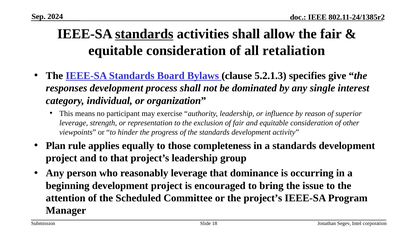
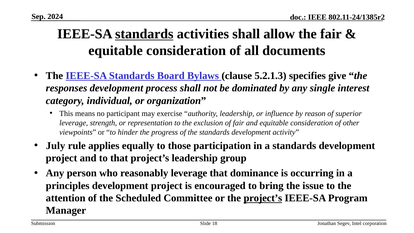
retaliation: retaliation -> documents (294, 51)
Plan: Plan -> July (56, 146)
completeness: completeness -> participation (222, 146)
beginning: beginning -> principles (68, 186)
project’s underline: none -> present (263, 198)
